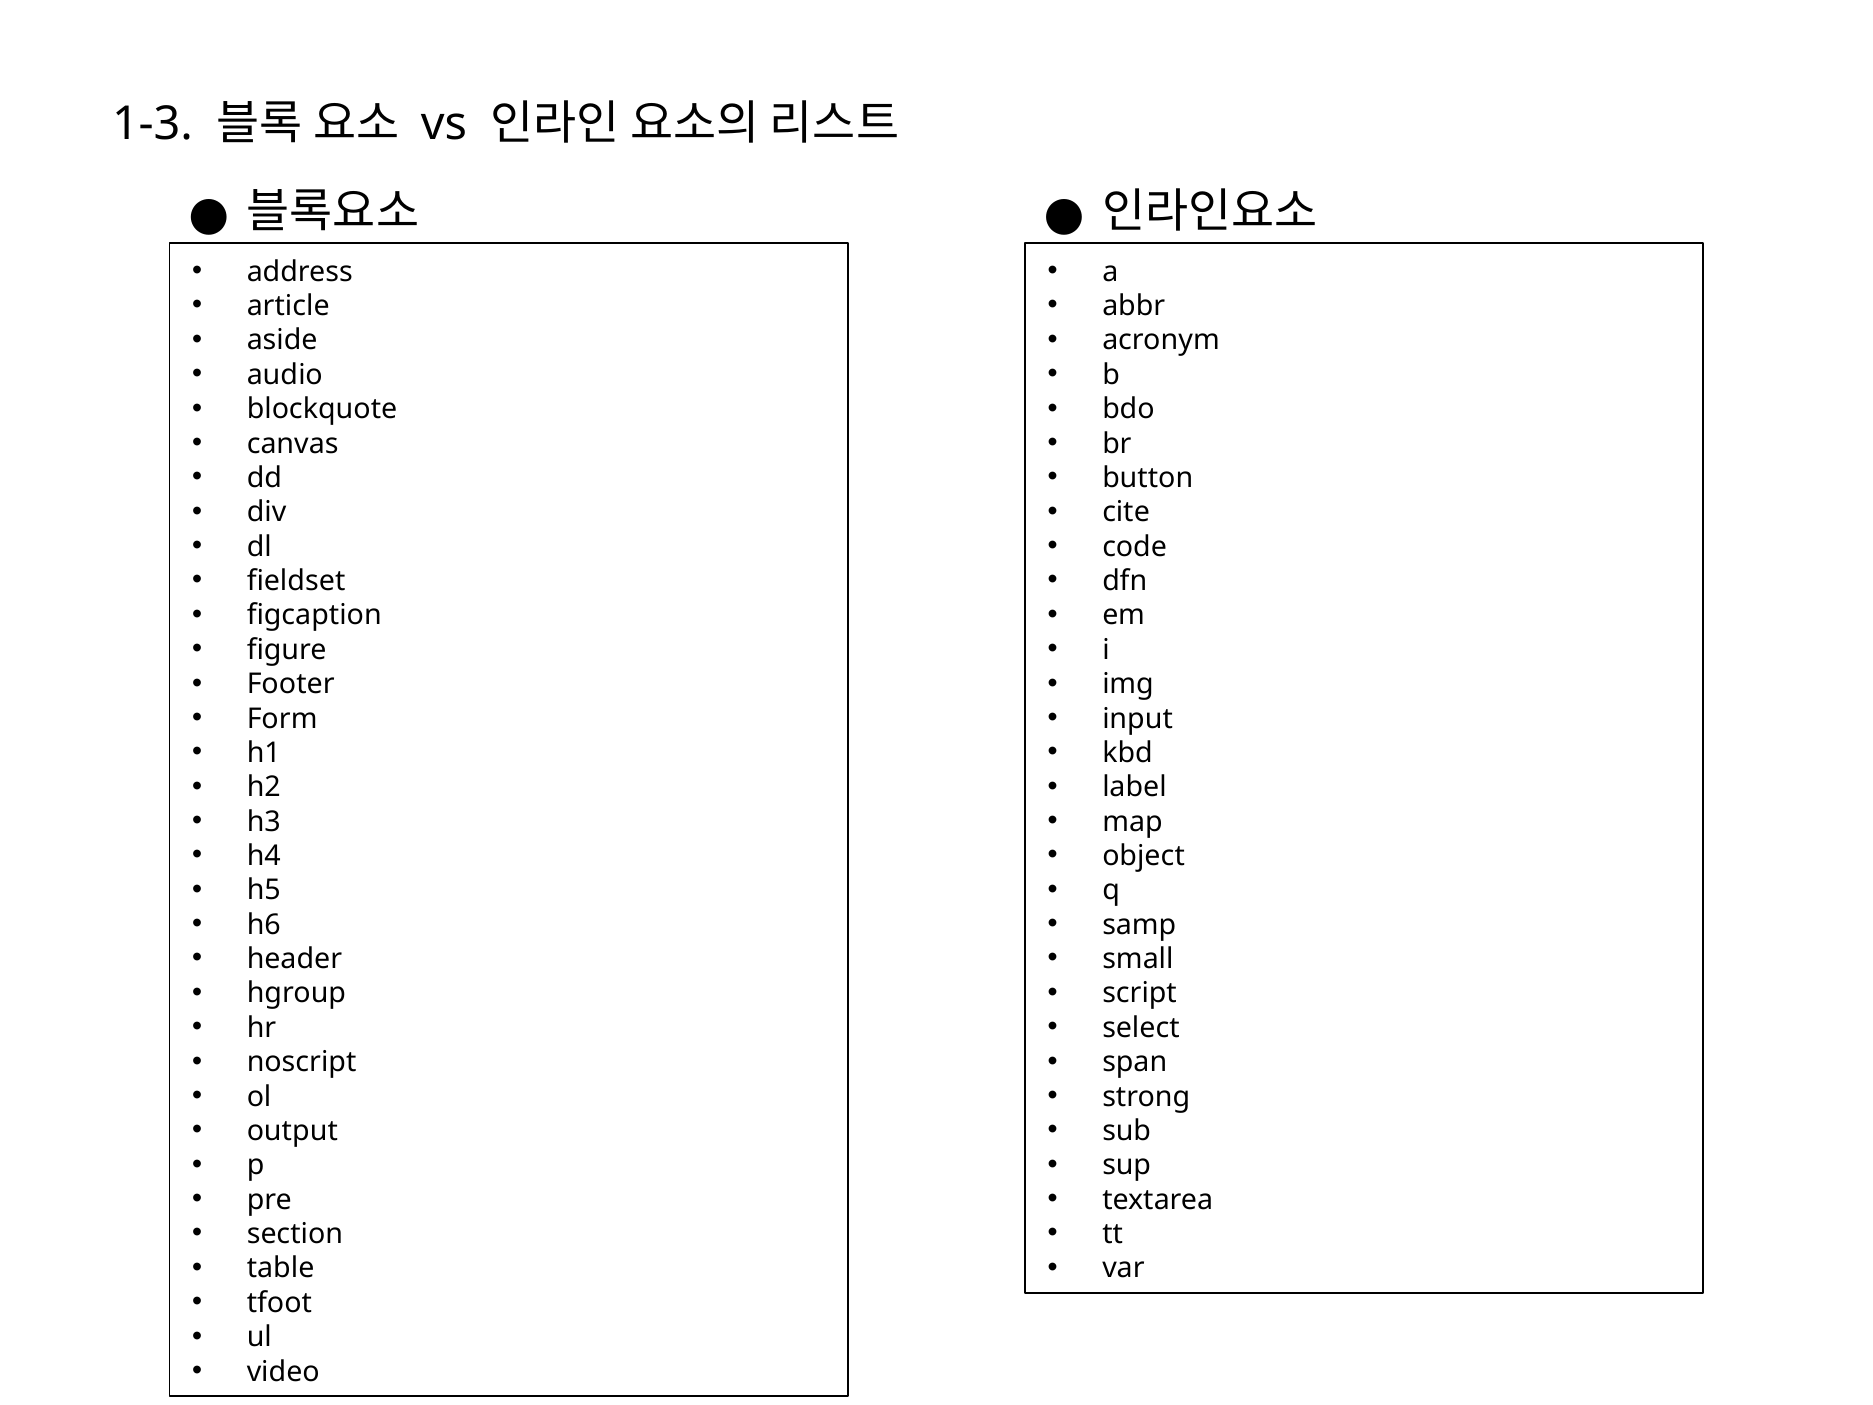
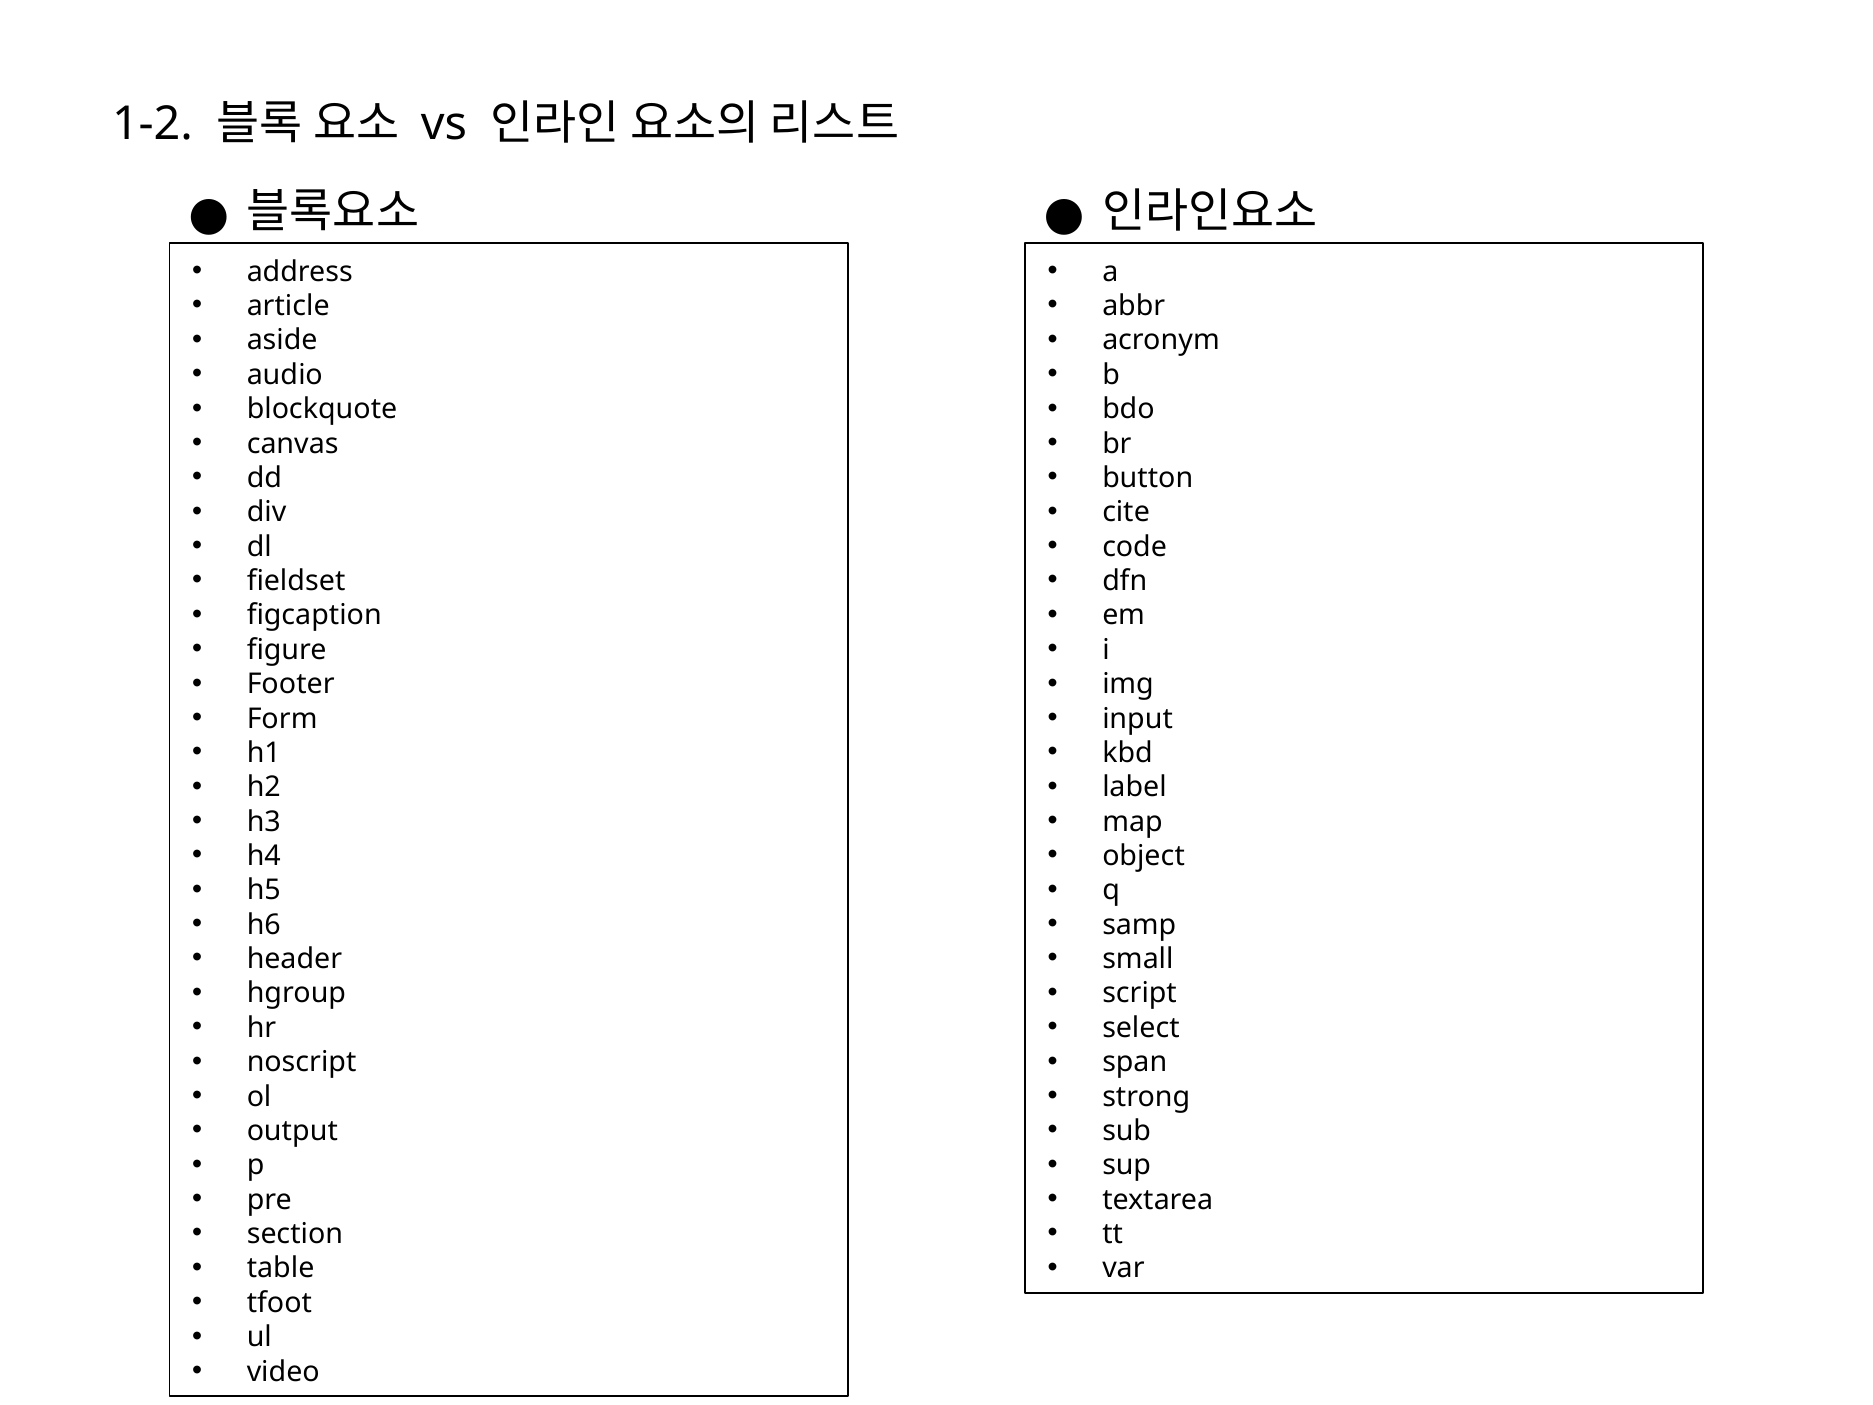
1-3: 1-3 -> 1-2 (152, 124)
